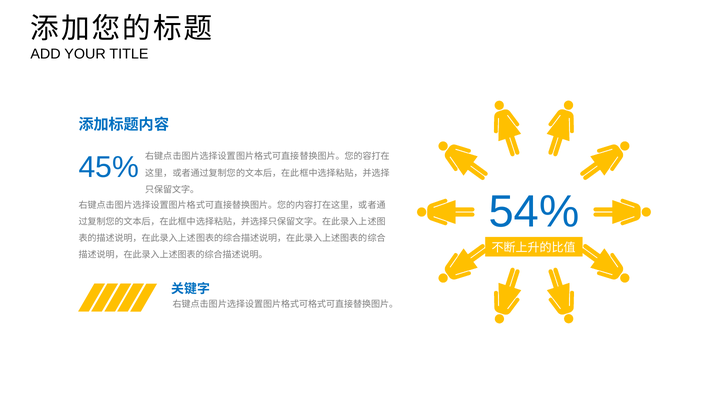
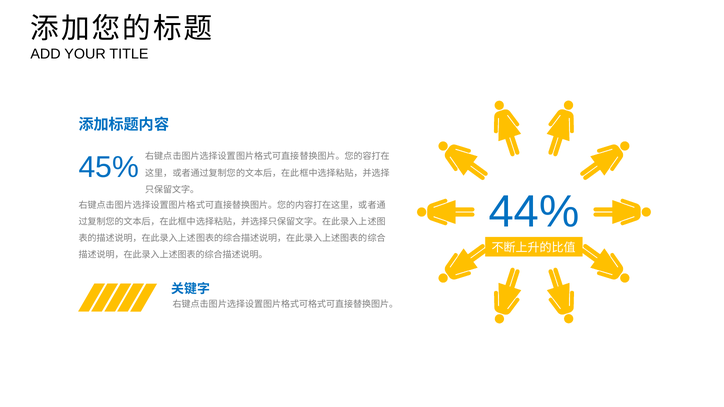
54%: 54% -> 44% (534, 212)
